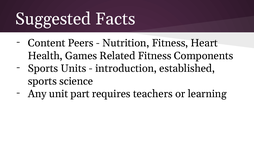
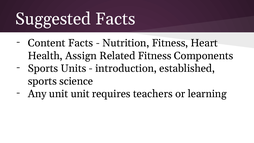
Content Peers: Peers -> Facts (81, 43)
Games: Games -> Assign (81, 56)
unit part: part -> unit (80, 94)
